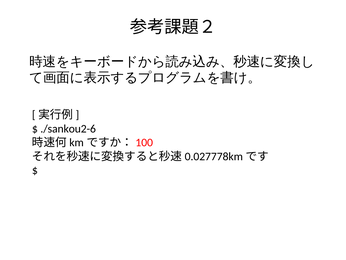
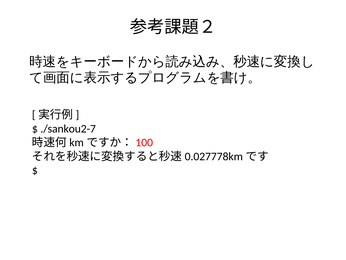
./sankou2-6: ./sankou2-6 -> ./sankou2-7 (68, 129)
